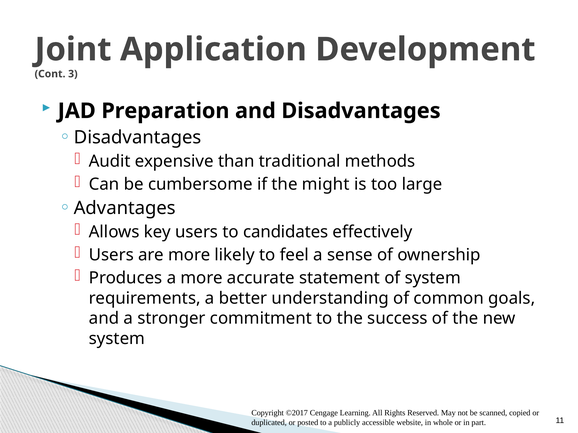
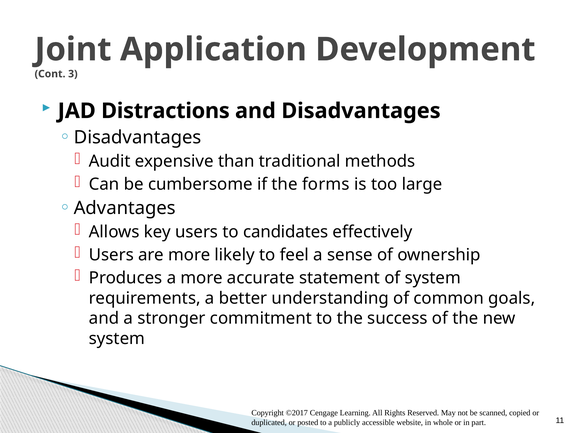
Preparation: Preparation -> Distractions (165, 111)
might: might -> forms (326, 184)
